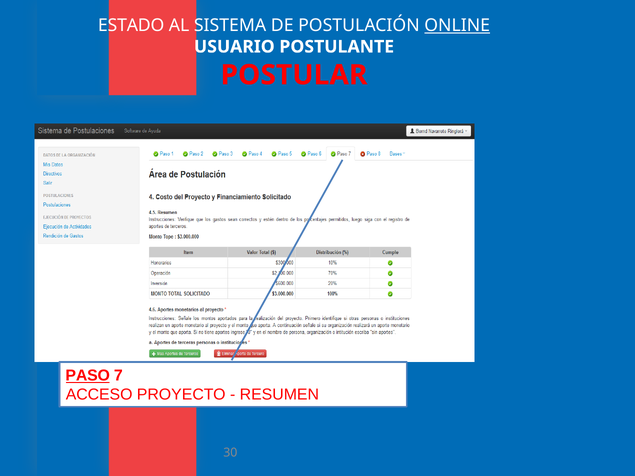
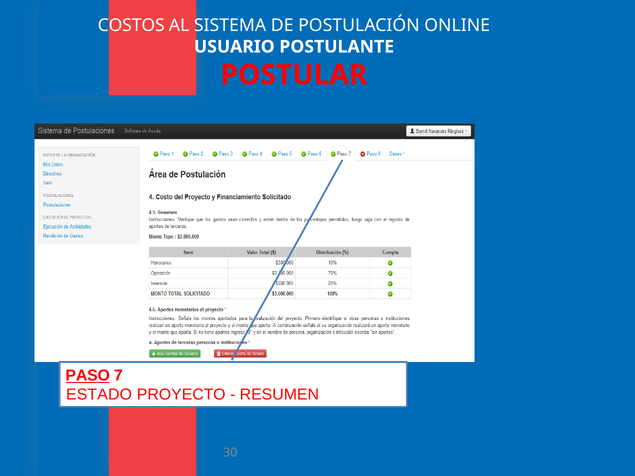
ESTADO: ESTADO -> COSTOS (131, 26)
ONLINE underline: present -> none (457, 26)
ACCESO: ACCESO -> ESTADO (99, 395)
